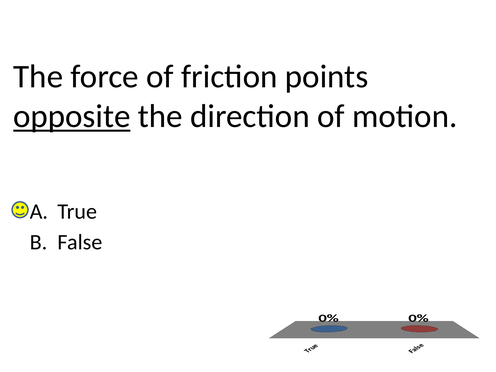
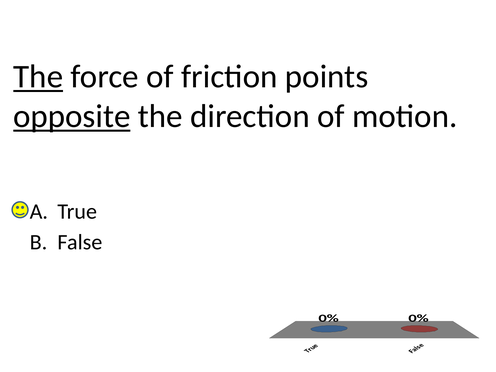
The underline: none -> present (38, 77)
